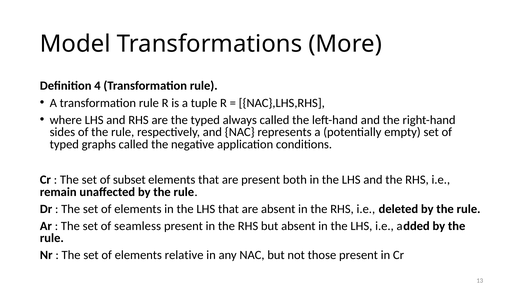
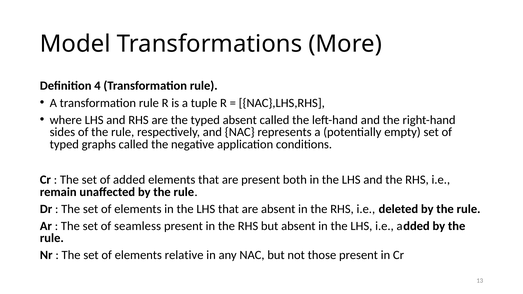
typed always: always -> absent (240, 120)
of subset: subset -> added (129, 180)
